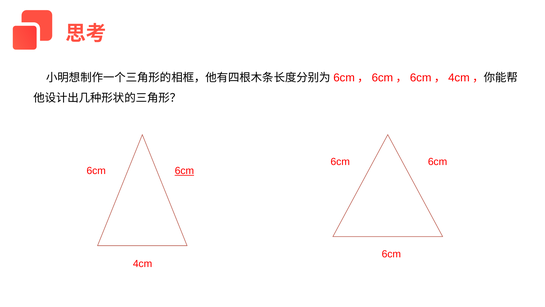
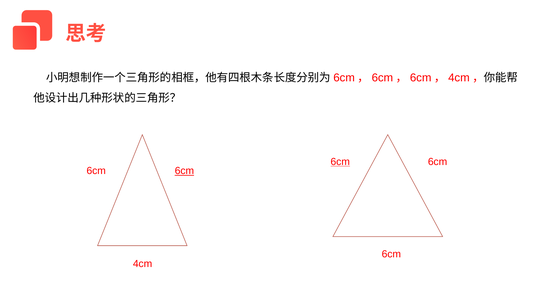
6cm underline: none -> present (340, 162)
